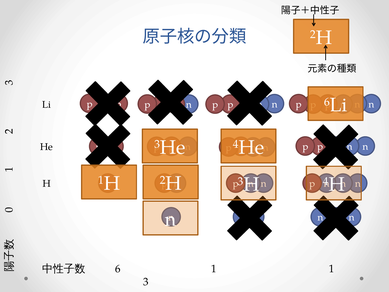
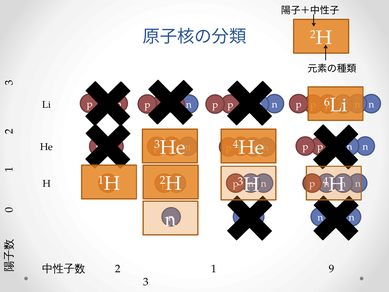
6: 6 -> 2 (118, 269)
1 1: 1 -> 9 (332, 269)
